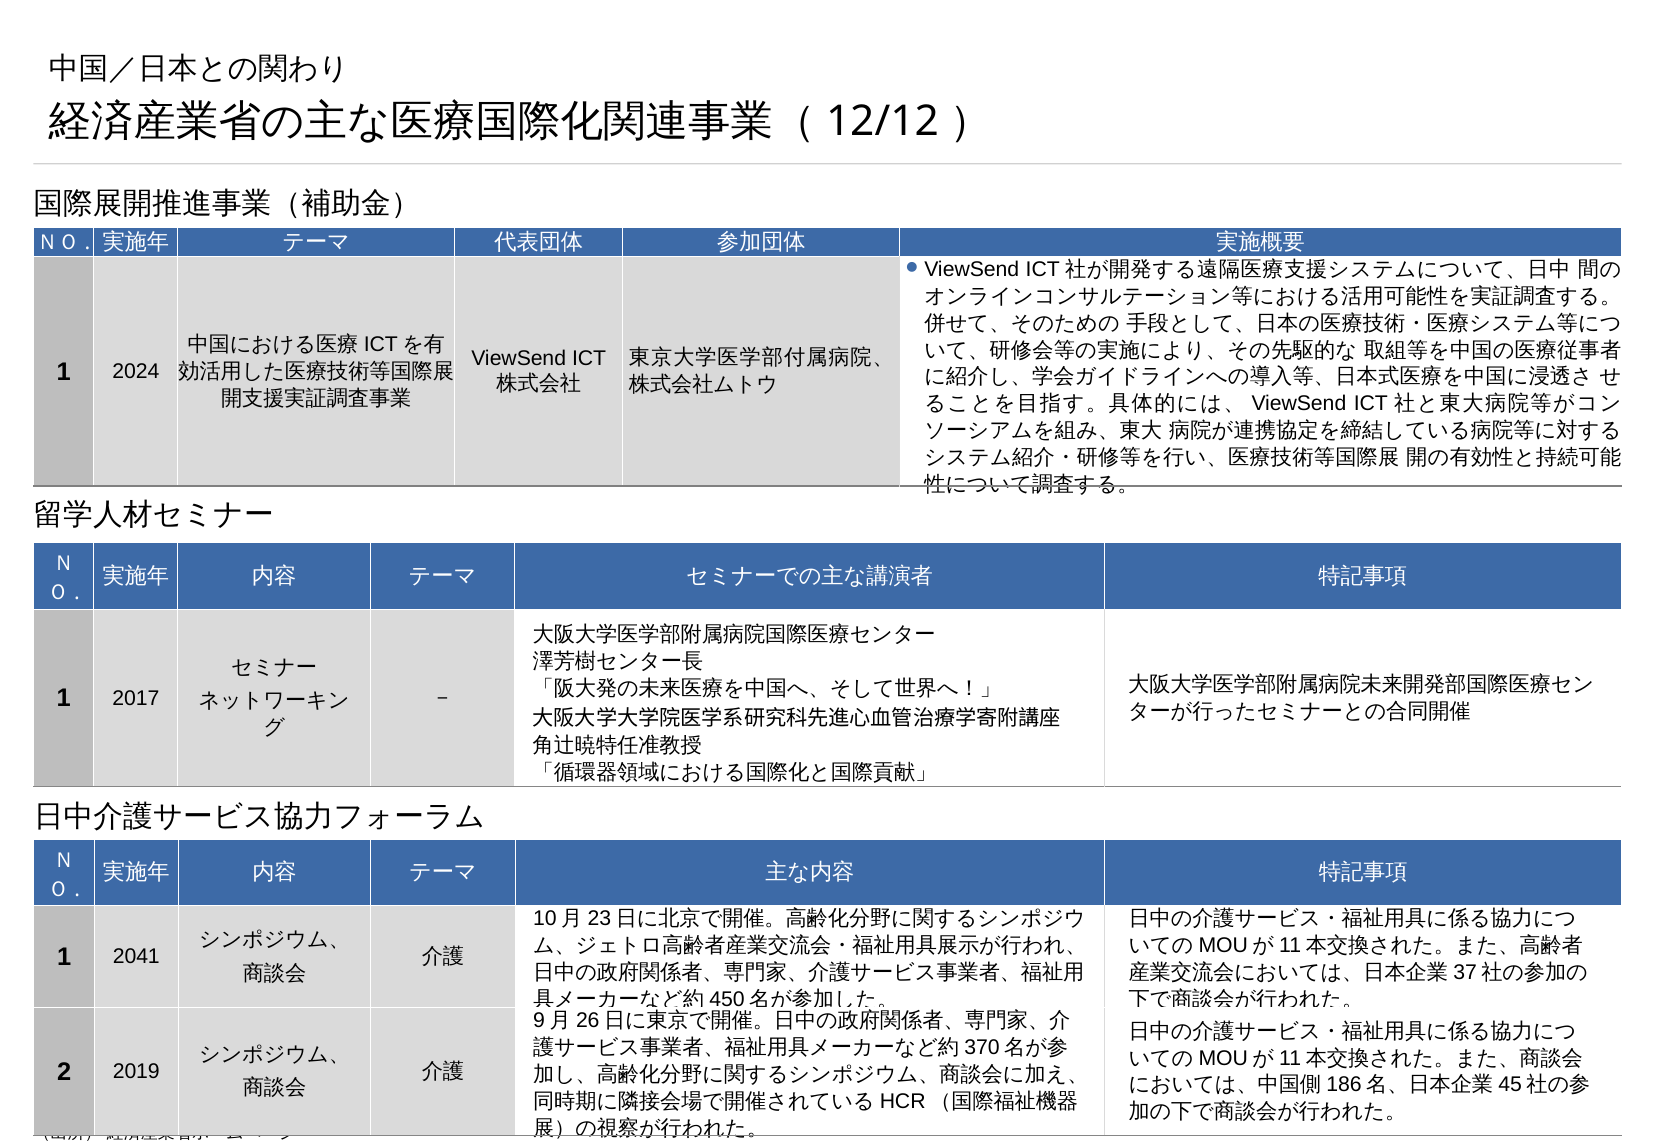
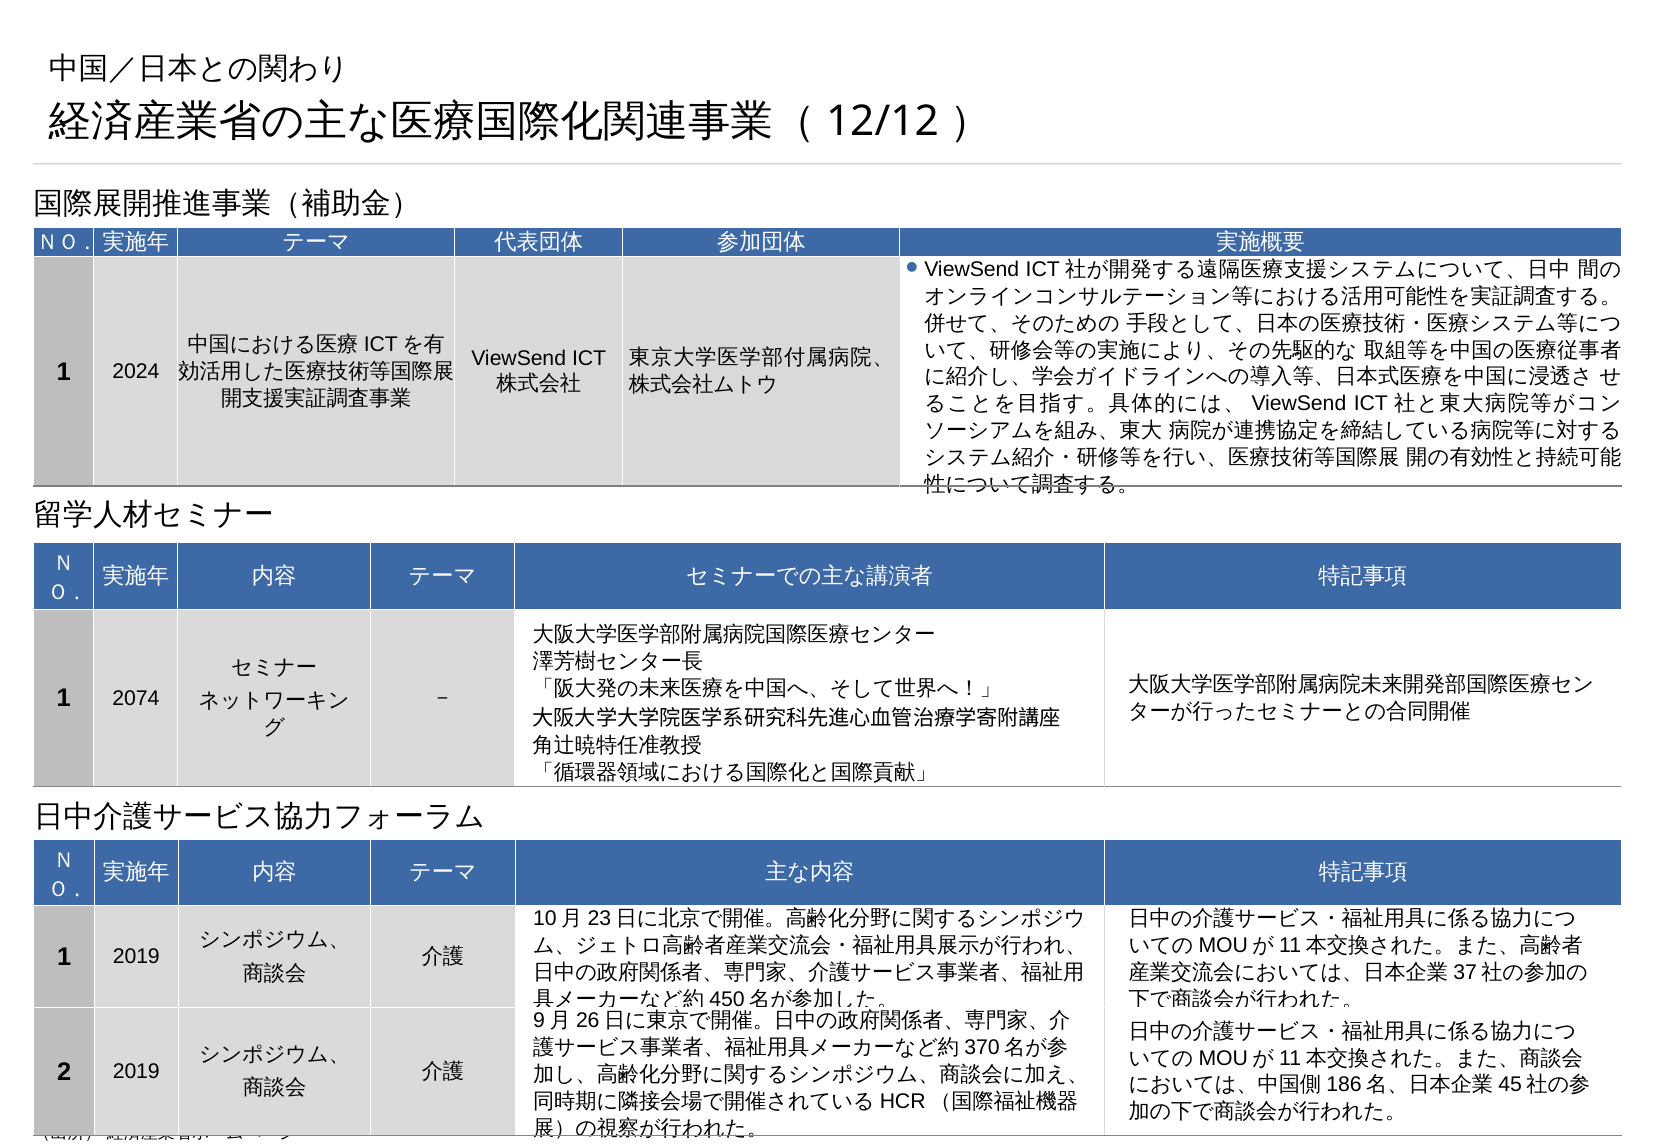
2017: 2017 -> 2074 (136, 698)
1 2041: 2041 -> 2019 (136, 957)
